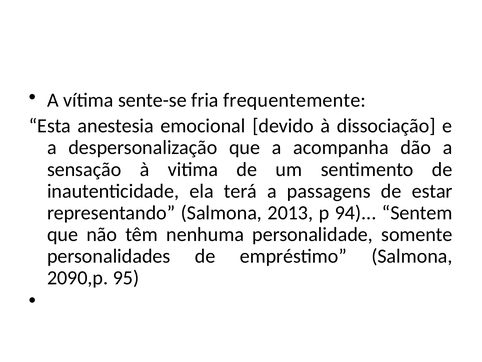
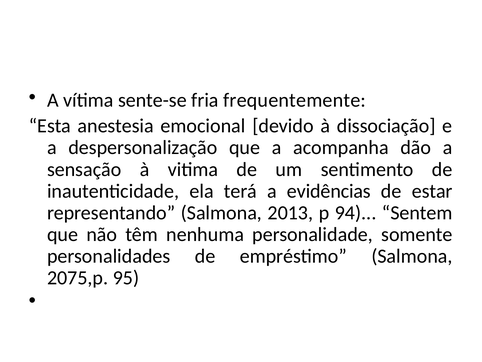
passagens: passagens -> evidências (329, 191)
2090,p: 2090,p -> 2075,p (78, 278)
